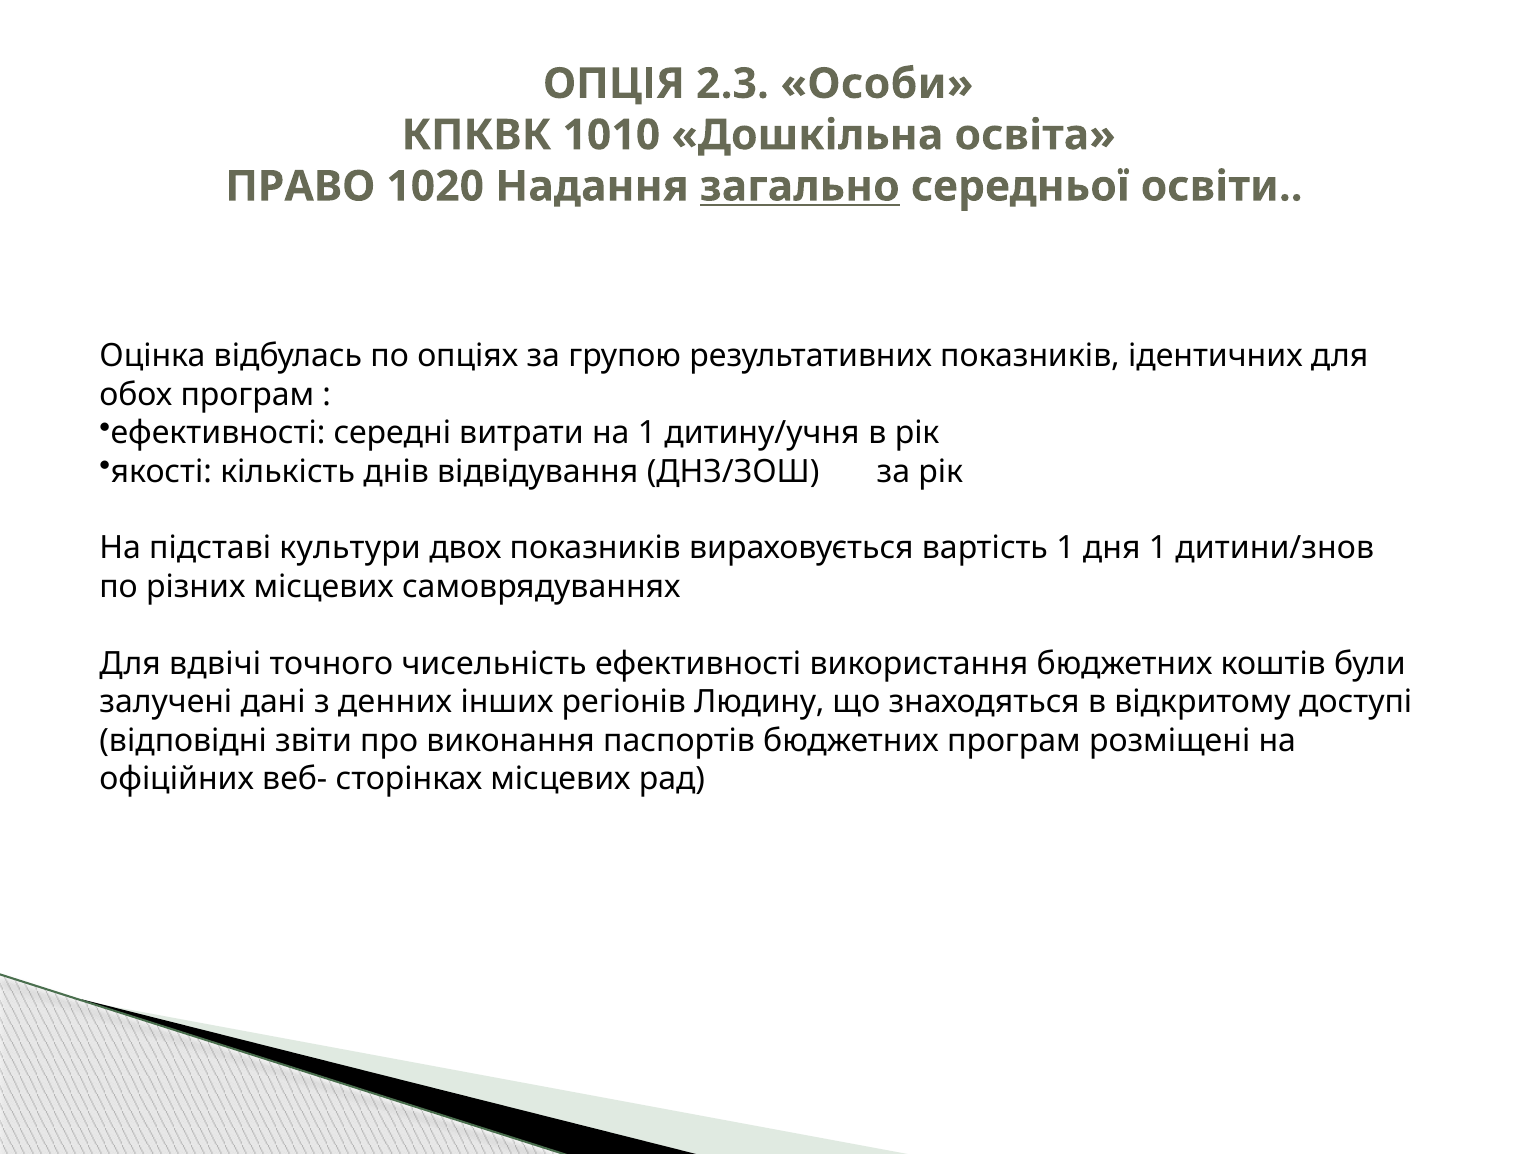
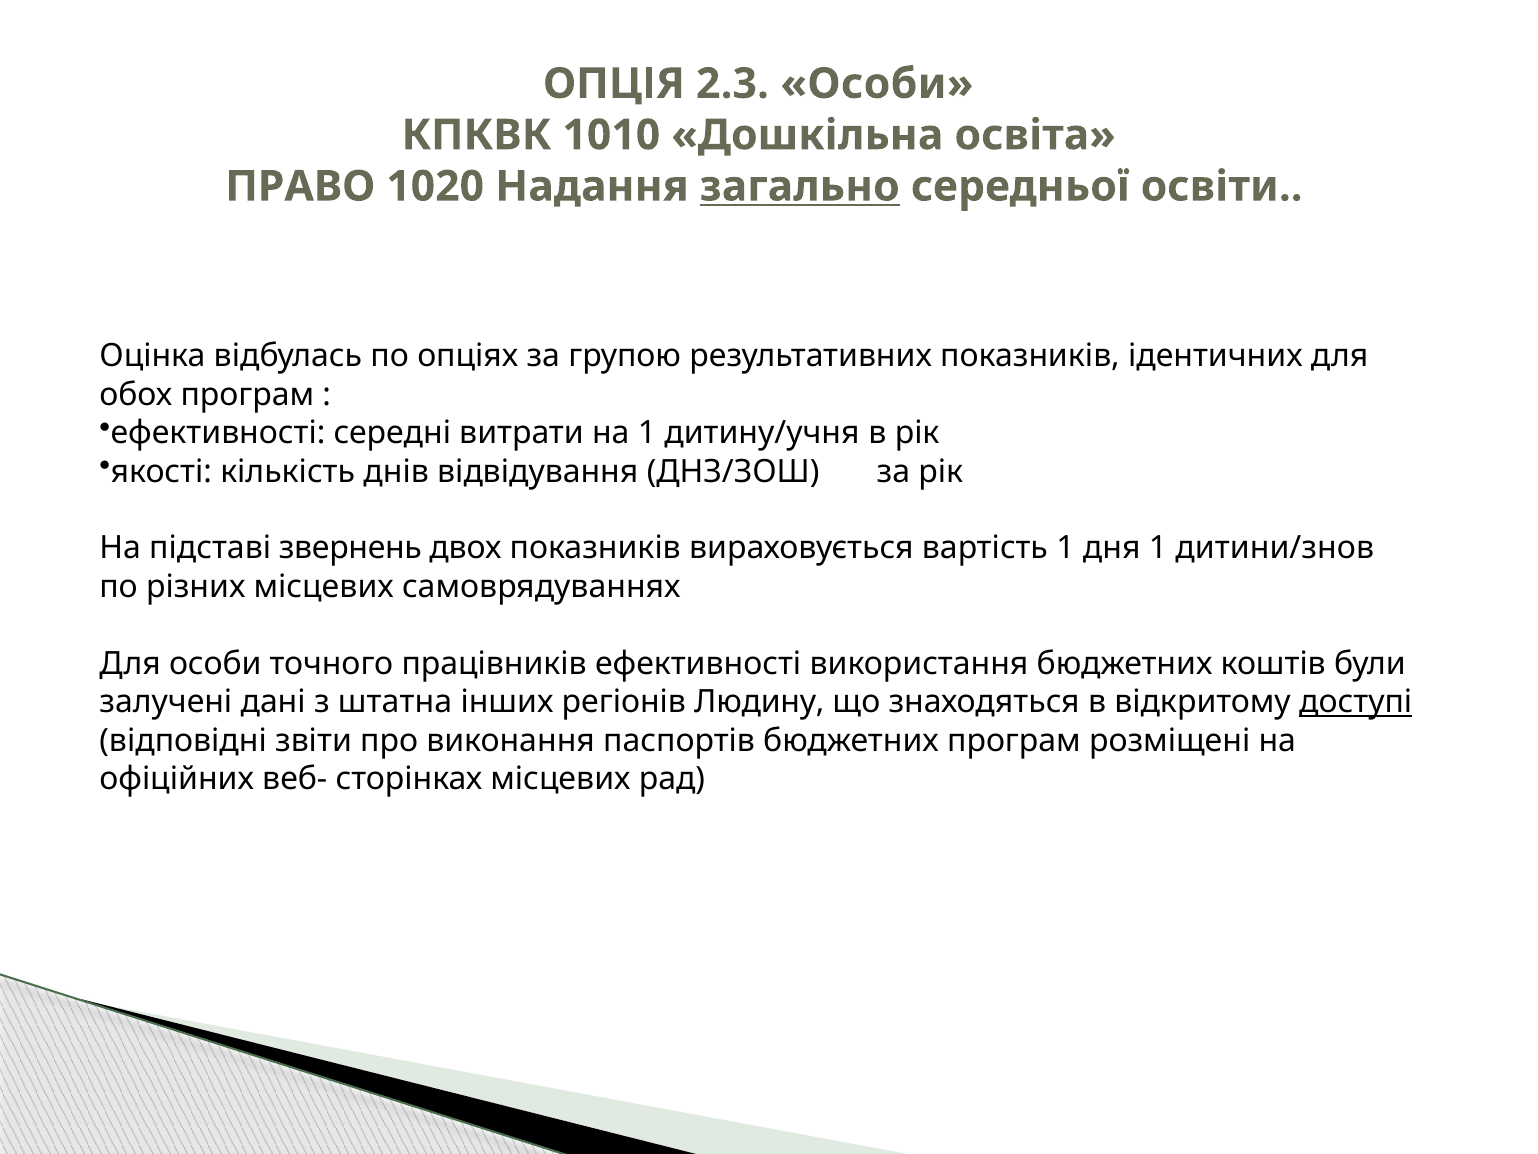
культури: культури -> звернень (350, 548)
Для вдвічі: вдвічі -> особи (215, 663)
чисельність: чисельність -> працівників (494, 663)
денних: денних -> штатна (395, 702)
доступі underline: none -> present (1356, 702)
